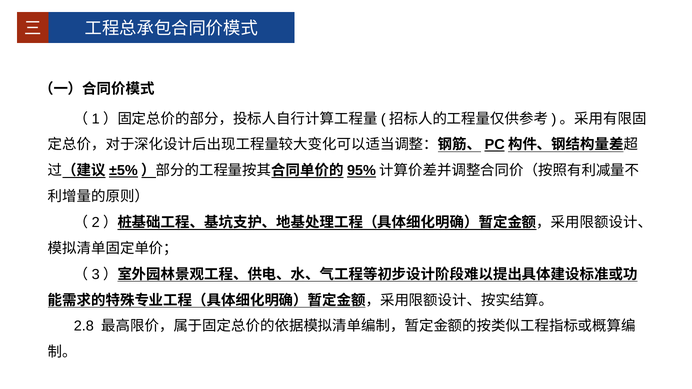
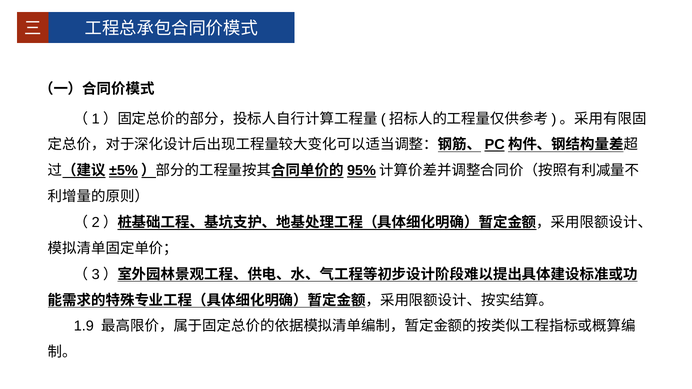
2.8: 2.8 -> 1.9 (84, 326)
